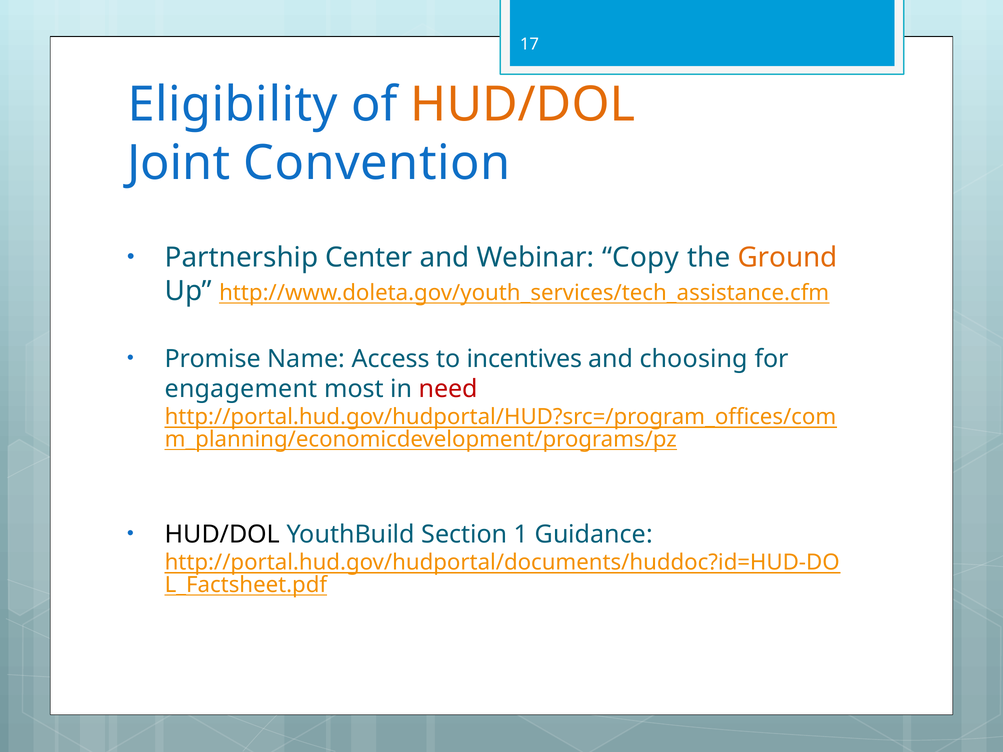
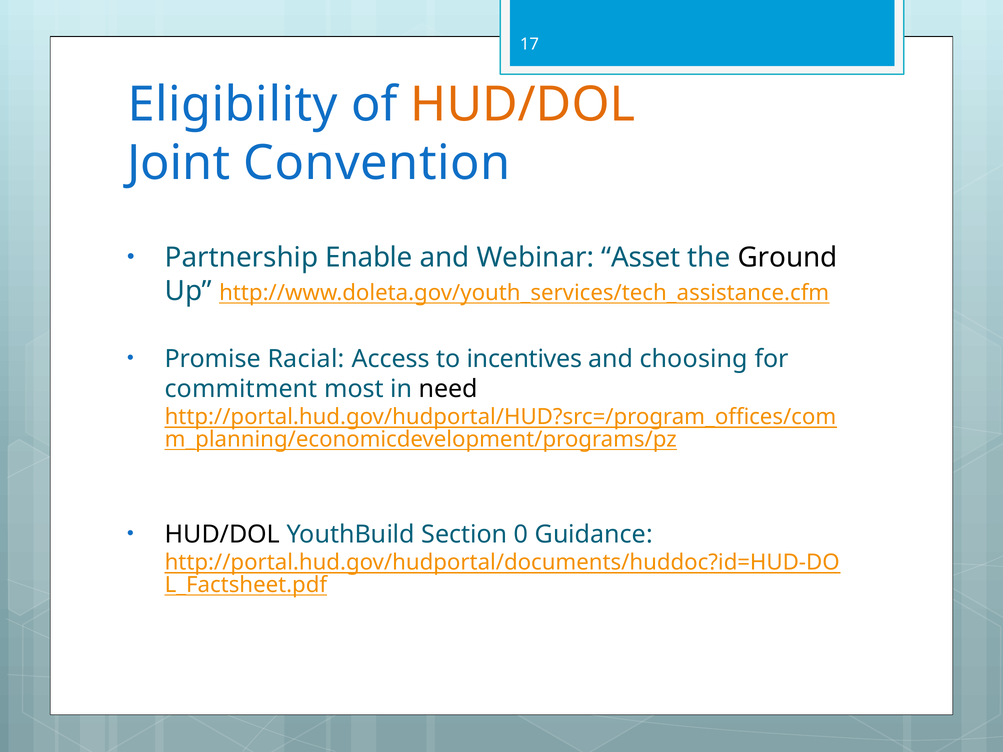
Center: Center -> Enable (369, 258)
Copy: Copy -> Asset (641, 258)
Ground colour: orange -> black (788, 258)
Name: Name -> Racial (306, 359)
engagement: engagement -> commitment (241, 389)
need colour: red -> black (448, 389)
1: 1 -> 0 (521, 535)
